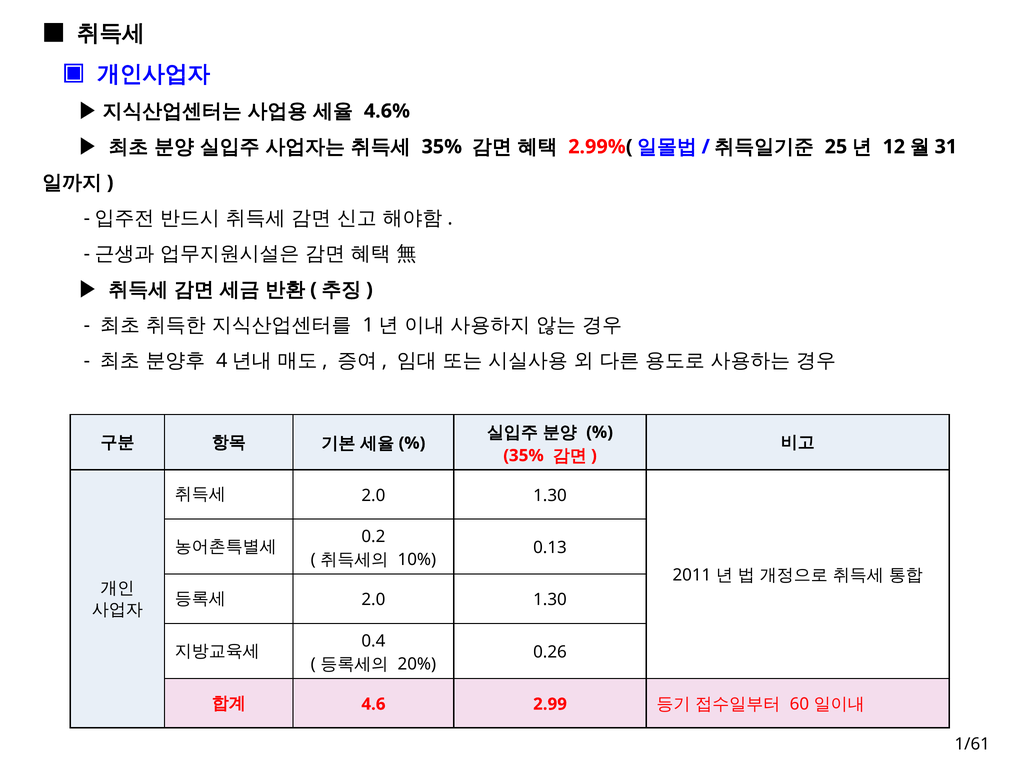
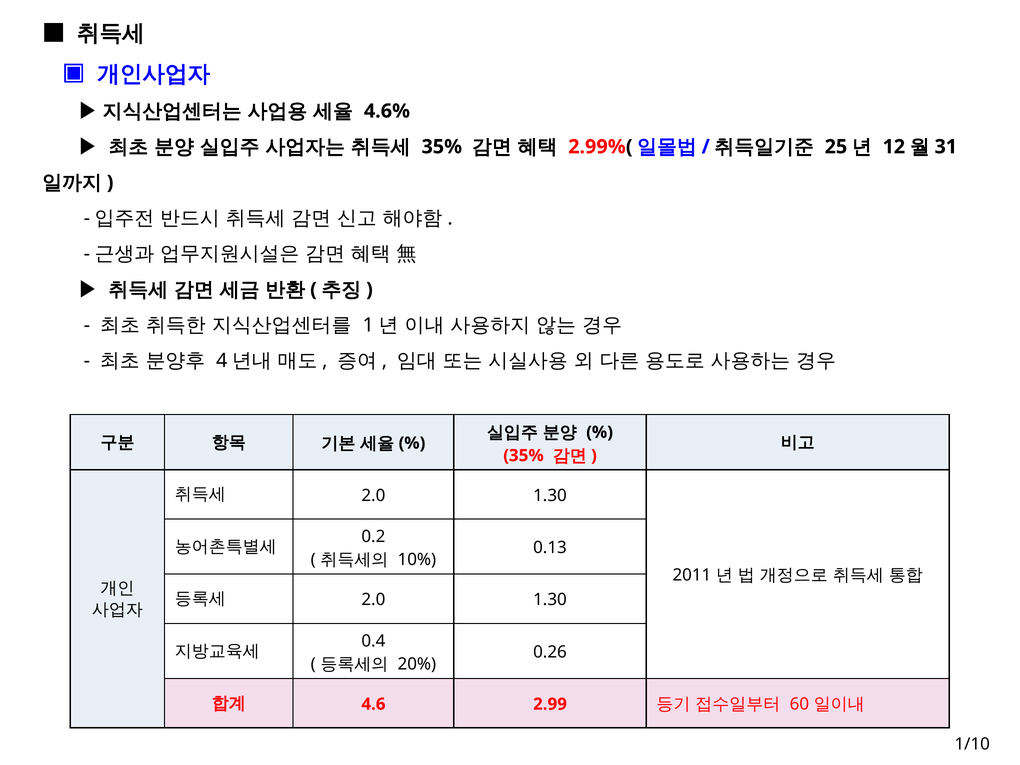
1/61: 1/61 -> 1/10 (972, 744)
